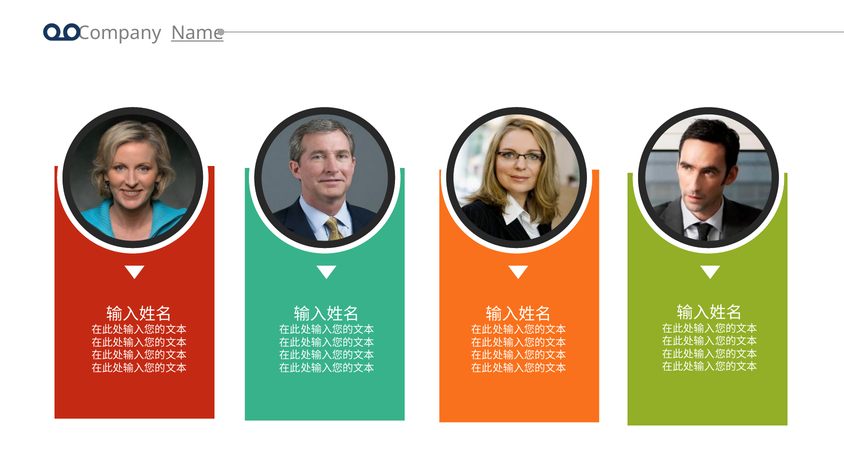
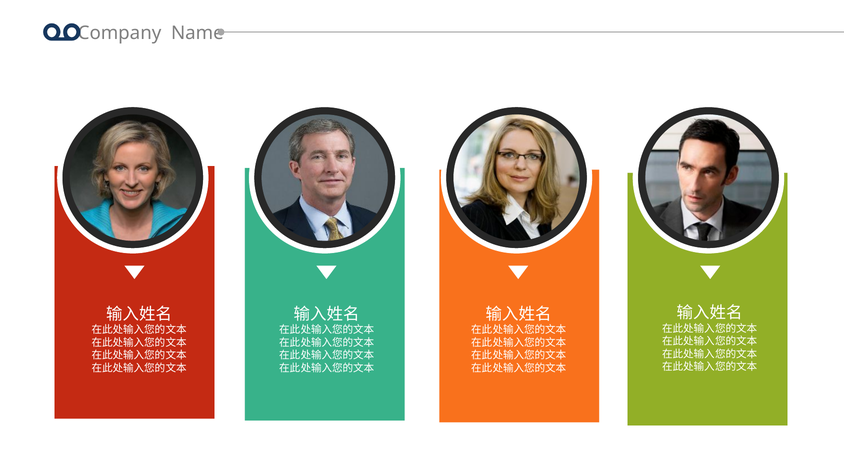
Name underline: present -> none (197, 33)
